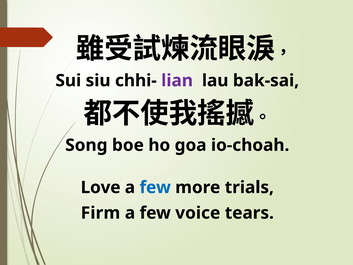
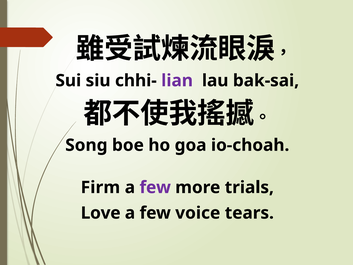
Love: Love -> Firm (100, 187)
few colour: blue -> purple (155, 187)
Firm: Firm -> Love (101, 213)
